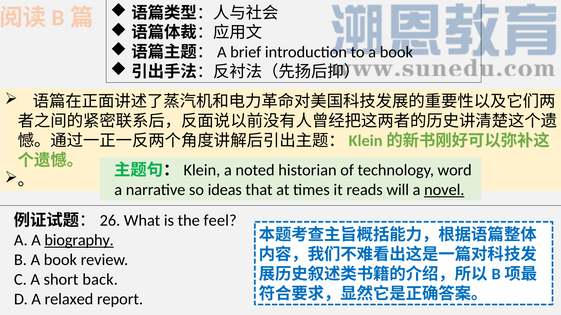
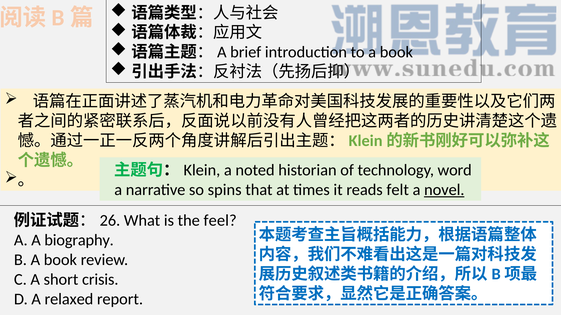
ideas: ideas -> spins (225, 190)
will: will -> felt (398, 190)
biography underline: present -> none (79, 241)
back: back -> crisis (100, 280)
